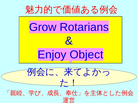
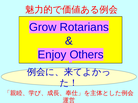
Object: Object -> Others (87, 55)
